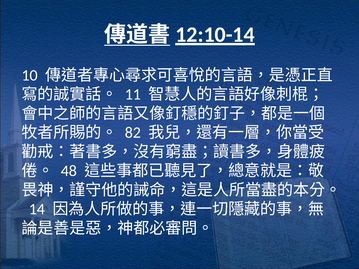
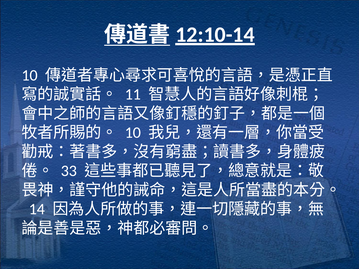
82: 82 -> 10 (133, 133)
48: 48 -> 33 (69, 171)
